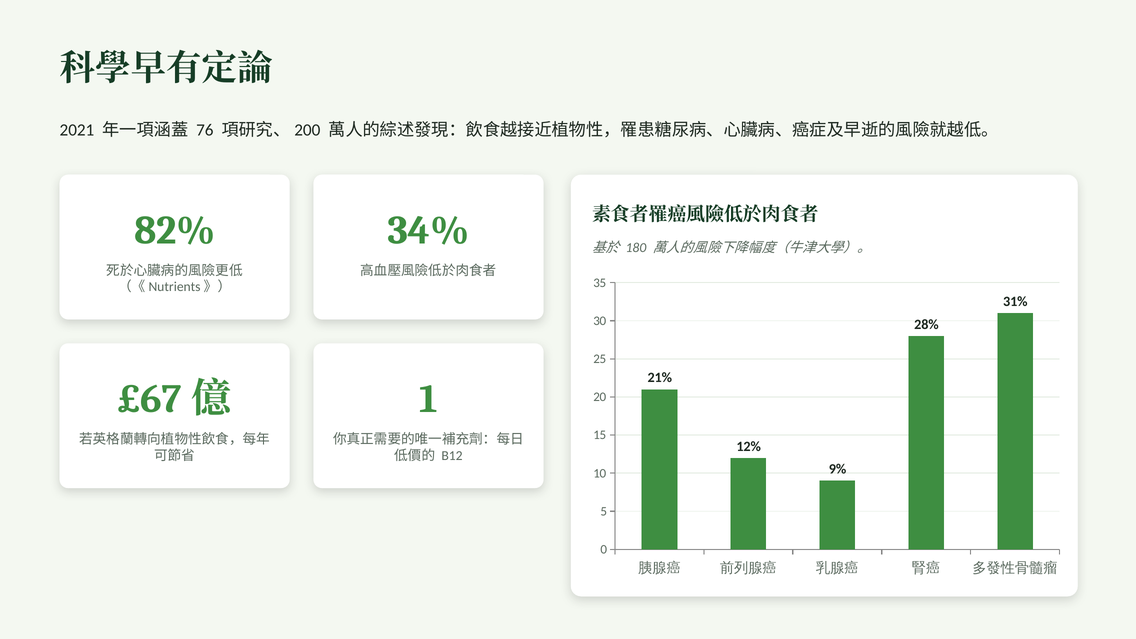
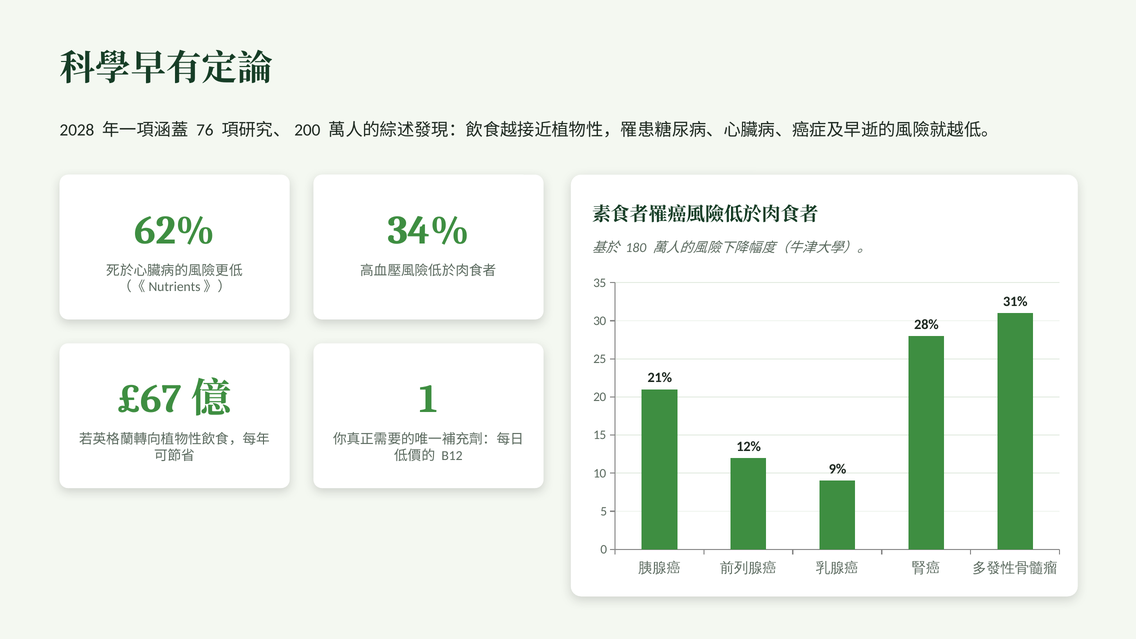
2021: 2021 -> 2028 (77, 130)
82%: 82% -> 62% (175, 230)
